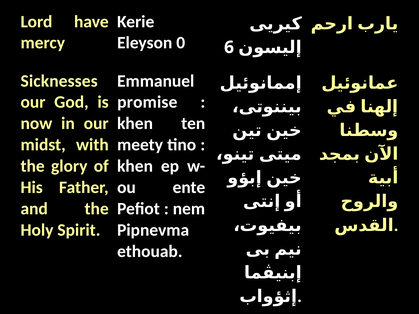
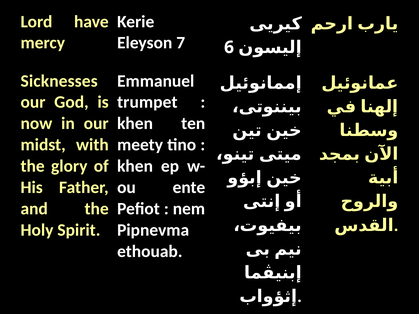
0: 0 -> 7 (181, 43)
promise: promise -> trumpet (147, 102)
